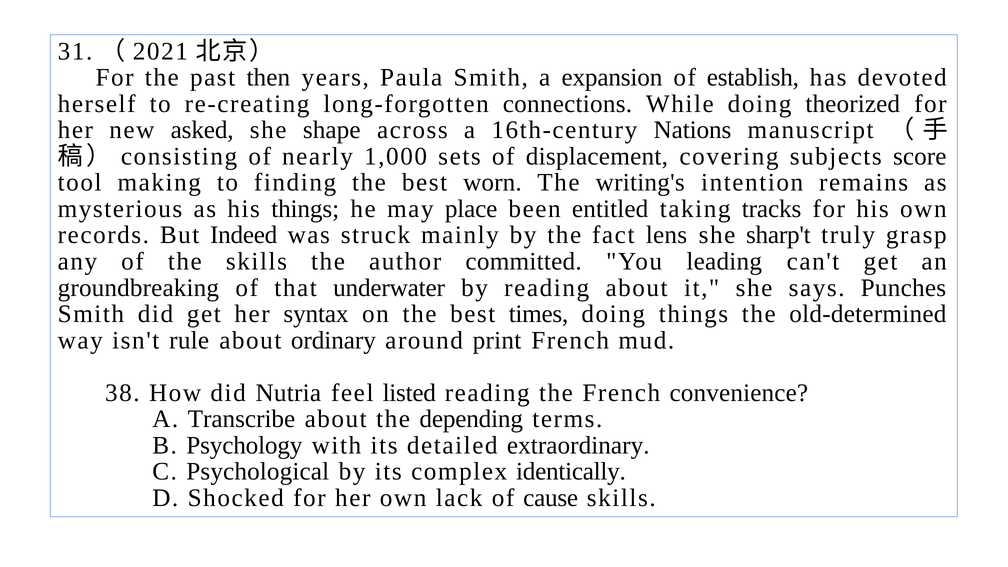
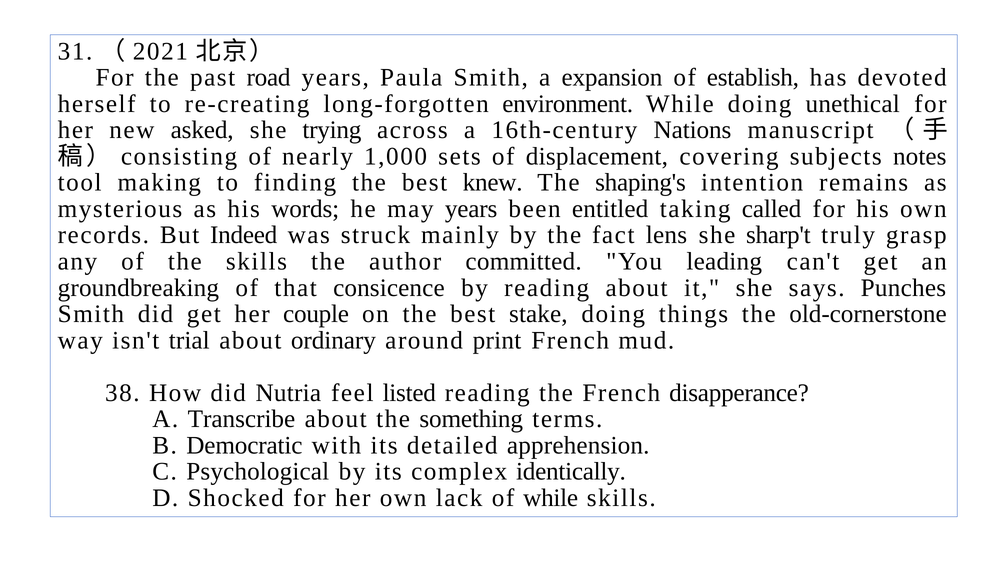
then: then -> road (269, 78)
connections: connections -> environment (568, 104)
theorized: theorized -> unethical (853, 104)
shape: shape -> trying (332, 130)
score: score -> notes (920, 156)
worn: worn -> knew (493, 183)
writing's: writing's -> shaping's (640, 183)
his things: things -> words (305, 209)
may place: place -> years (471, 209)
tracks: tracks -> called (772, 209)
underwater: underwater -> consicence (389, 288)
syntax: syntax -> couple (316, 314)
times: times -> stake (538, 314)
old-determined: old-determined -> old-cornerstone (868, 314)
rule: rule -> trial (189, 340)
convenience: convenience -> disapperance (739, 393)
depending: depending -> something (471, 419)
Psychology: Psychology -> Democratic (244, 445)
extraordinary: extraordinary -> apprehension (578, 445)
of cause: cause -> while (551, 498)
